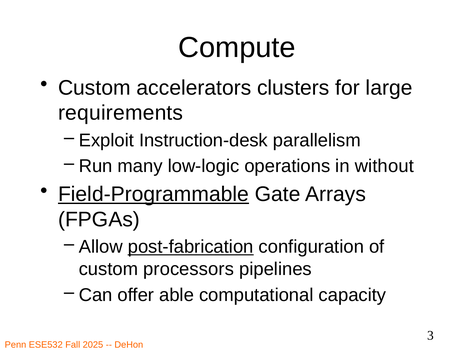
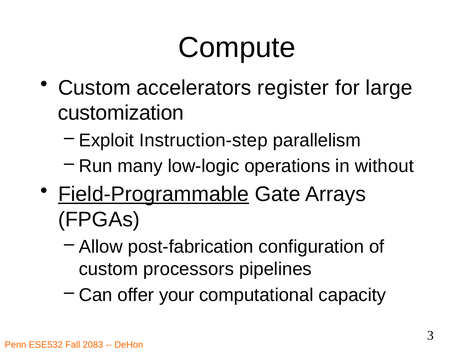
clusters: clusters -> register (293, 88)
requirements: requirements -> customization (121, 113)
Instruction-desk: Instruction-desk -> Instruction-step (203, 140)
post-fabrication underline: present -> none (191, 247)
able: able -> your (177, 294)
2025: 2025 -> 2083 (93, 344)
